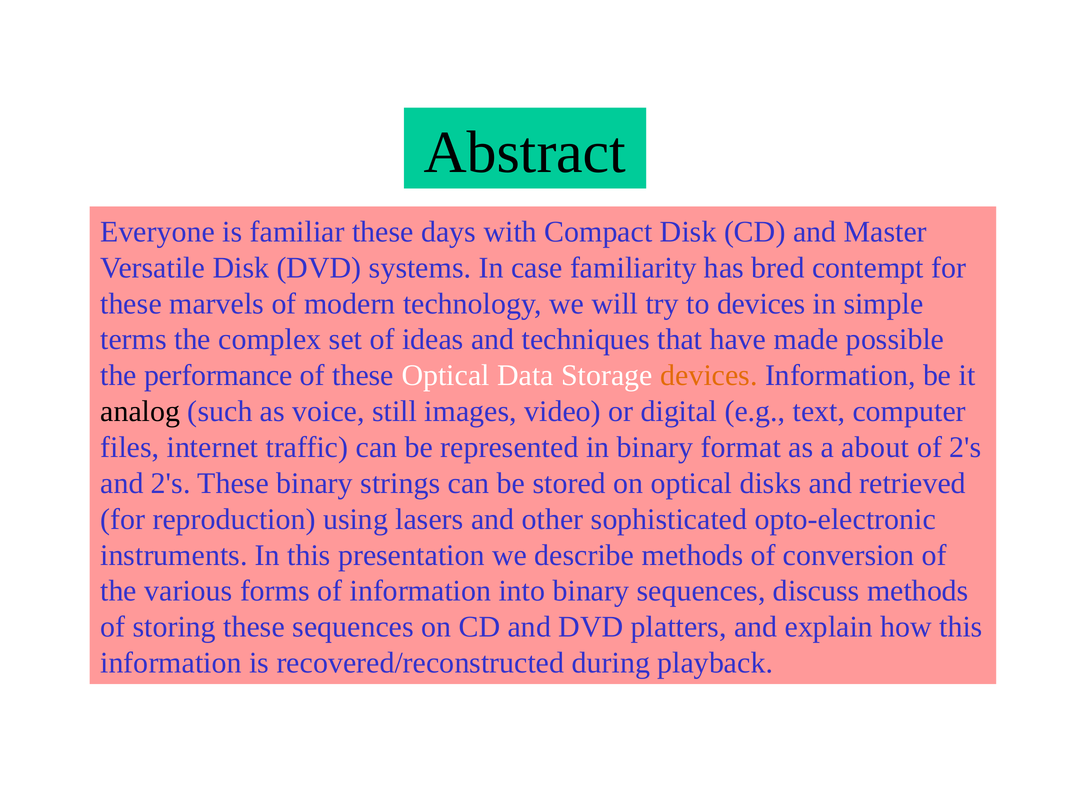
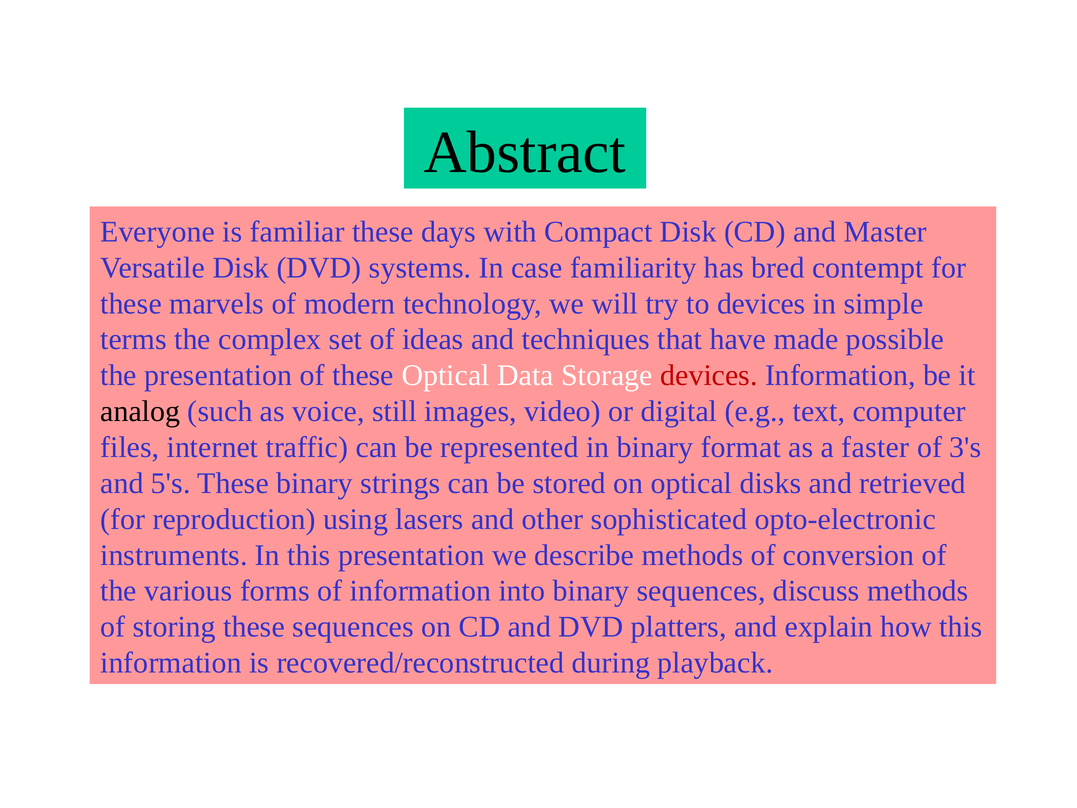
the performance: performance -> presentation (218, 375)
devices colour: orange -> red (709, 375)
about: about -> faster (875, 447)
of 2's: 2's -> 3's (965, 447)
and 2's: 2's -> 5's (171, 483)
